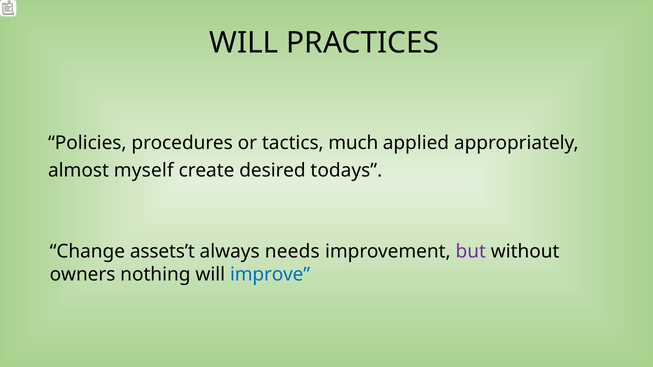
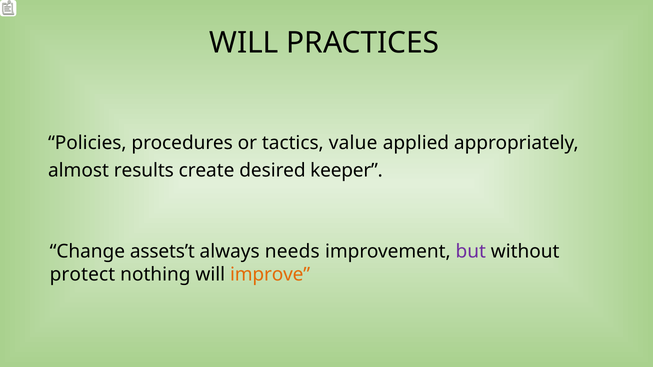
much: much -> value (353, 143)
myself: myself -> results (144, 171)
todays: todays -> keeper (347, 171)
owners: owners -> protect (82, 275)
improve colour: blue -> orange (270, 275)
